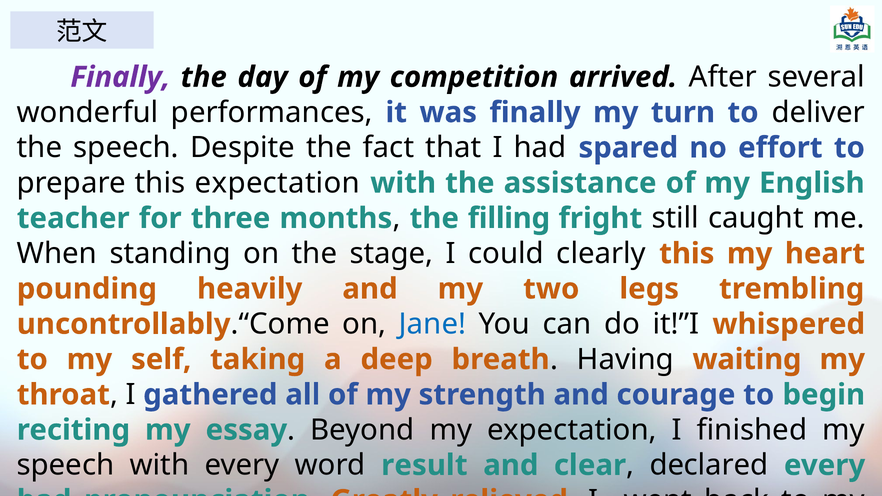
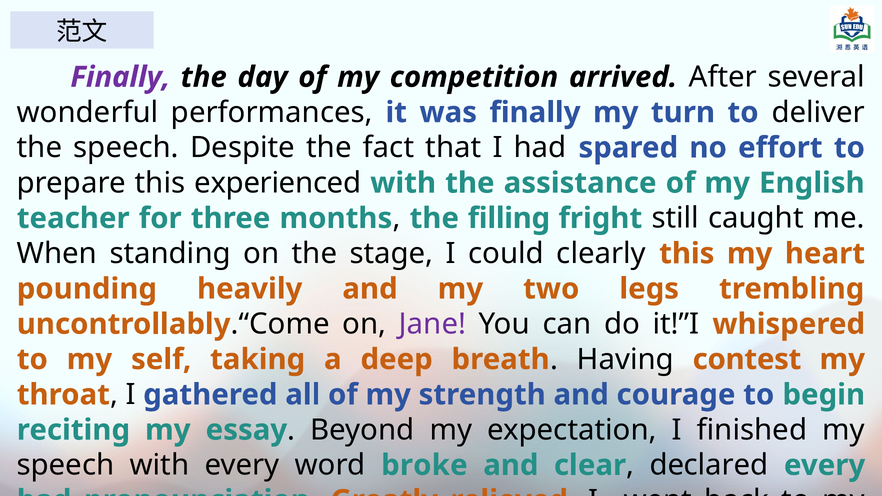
this expectation: expectation -> experienced (278, 183)
Jane colour: blue -> purple (432, 324)
Having waiting: waiting -> contest (747, 359)
word result: result -> broke (424, 465)
